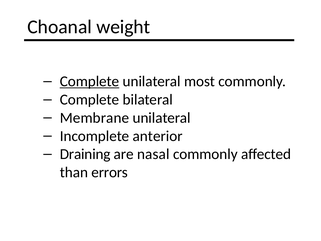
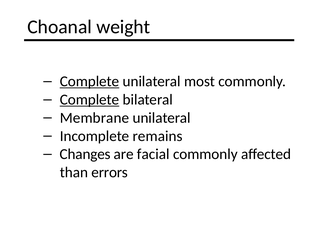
Complete underline: none -> present (90, 99)
anterior: anterior -> remains (158, 136)
Draining: Draining -> Changes (85, 154)
nasal: nasal -> facial (153, 154)
